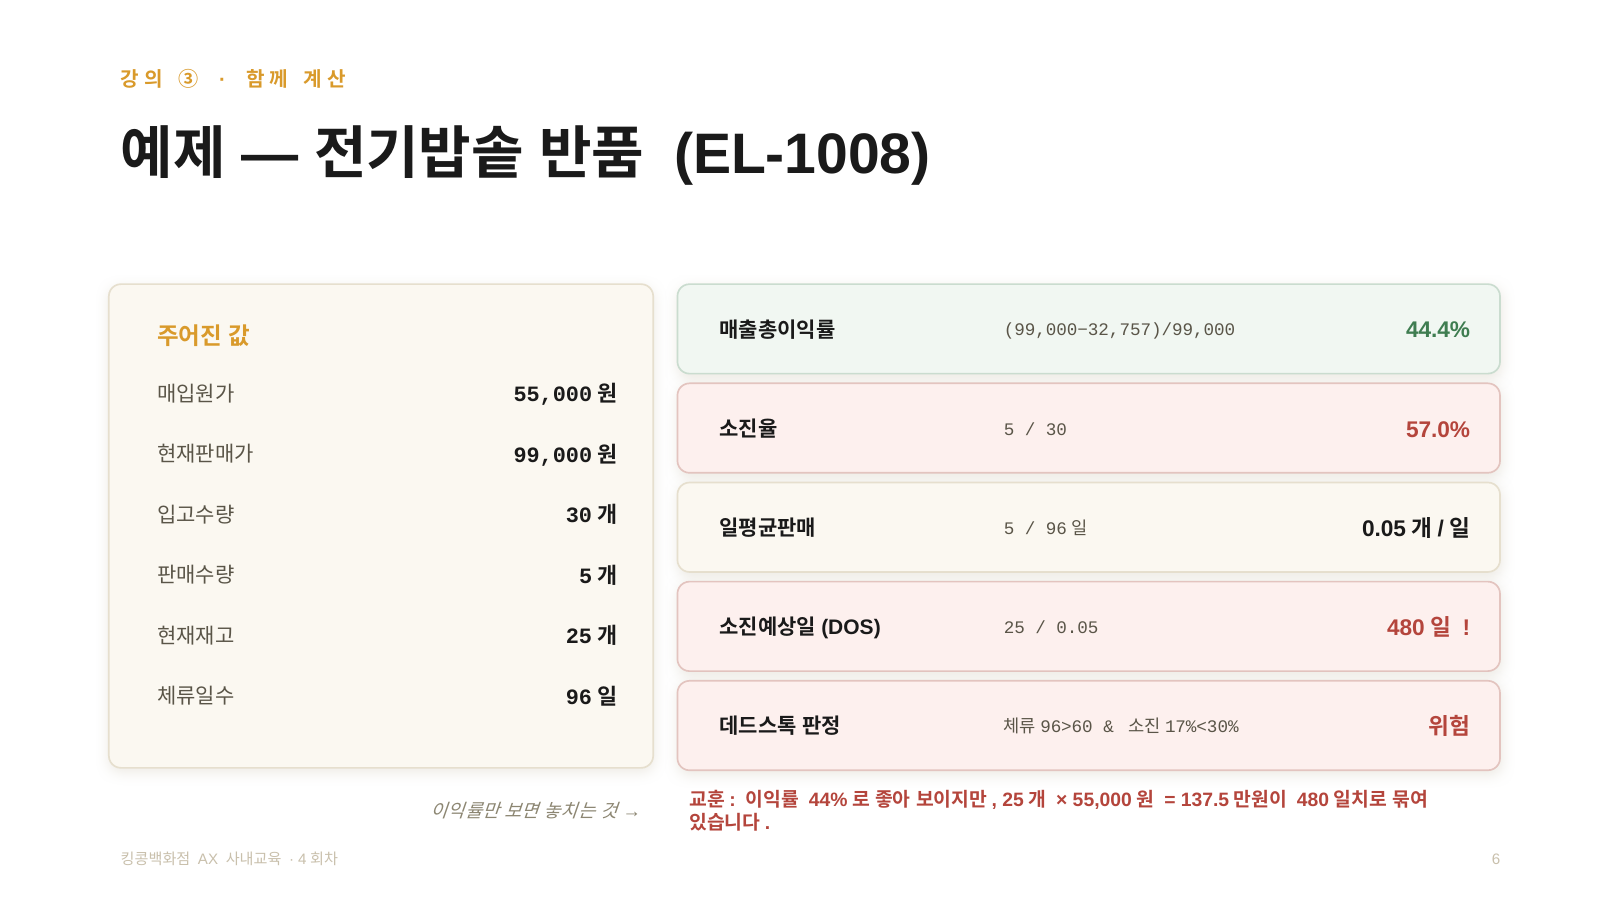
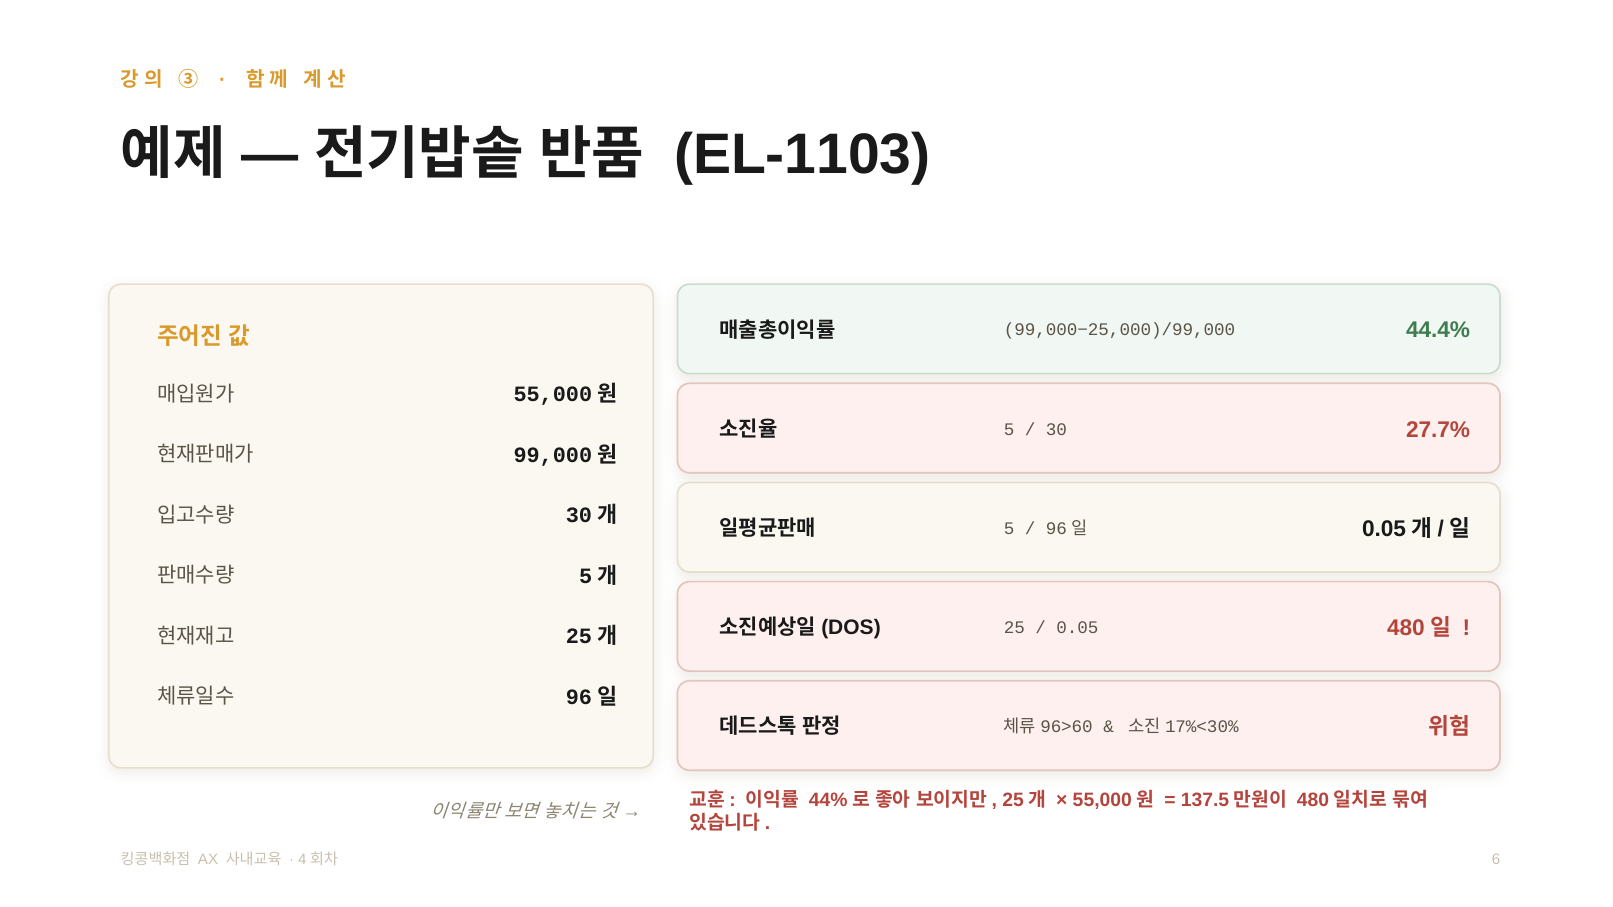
EL-1008: EL-1008 -> EL-1103 (802, 155)
99,000−32,757)/99,000: 99,000−32,757)/99,000 -> 99,000−25,000)/99,000 (1120, 330)
57.0%: 57.0% -> 27.7% (1438, 430)
